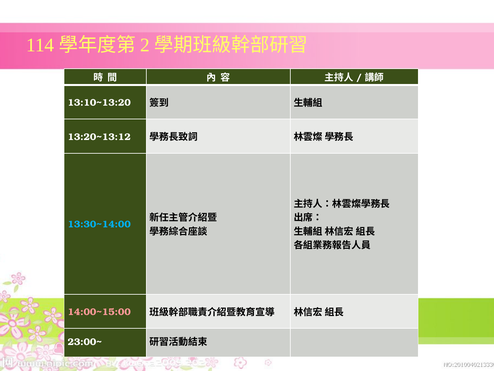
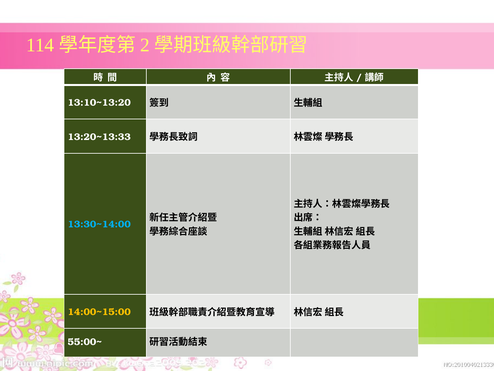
13:20~13:12: 13:20~13:12 -> 13:20~13:33 (99, 137)
14:00~15:00 colour: pink -> yellow (99, 312)
23:00~: 23:00~ -> 55:00~ (85, 342)
